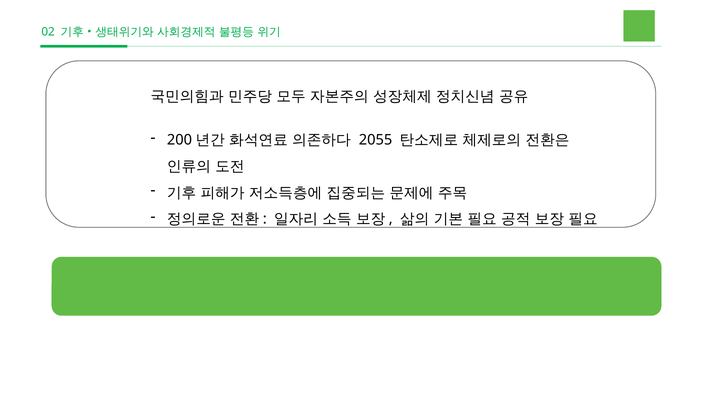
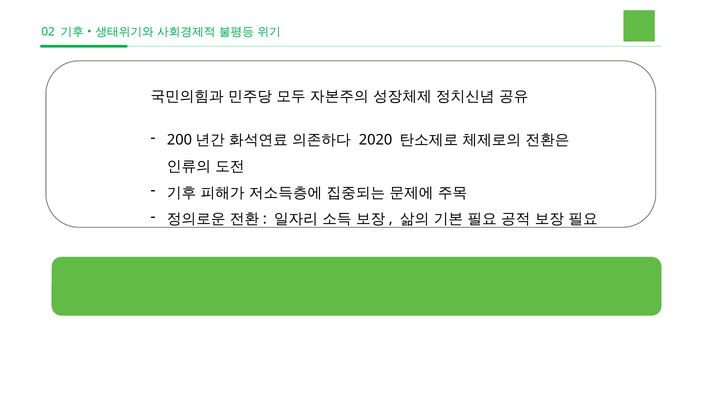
2055: 2055 -> 2020 (376, 140)
